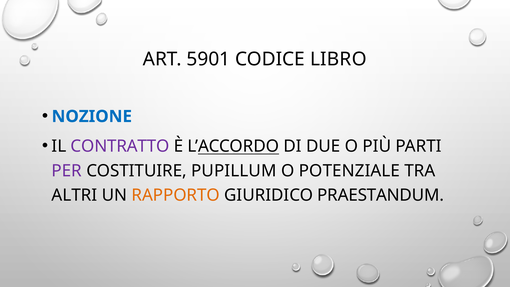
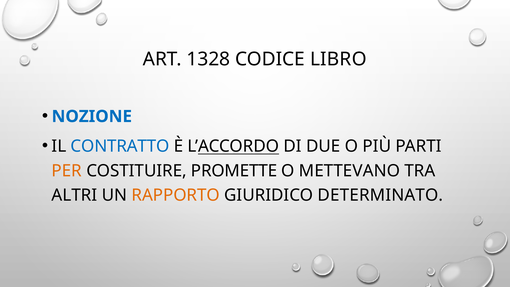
5901: 5901 -> 1328 (208, 59)
CONTRATTO colour: purple -> blue (120, 146)
PER colour: purple -> orange (67, 171)
PUPILLUM: PUPILLUM -> PROMETTE (234, 171)
POTENZIALE: POTENZIALE -> METTEVANO (349, 171)
PRAESTANDUM: PRAESTANDUM -> DETERMINATO (380, 195)
